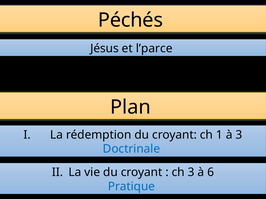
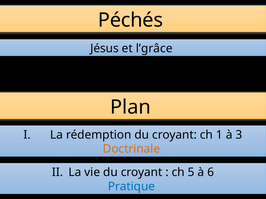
l’parce: l’parce -> l’grâce (154, 49)
Doctrinale colour: blue -> orange (131, 149)
ch 3: 3 -> 5 (191, 173)
